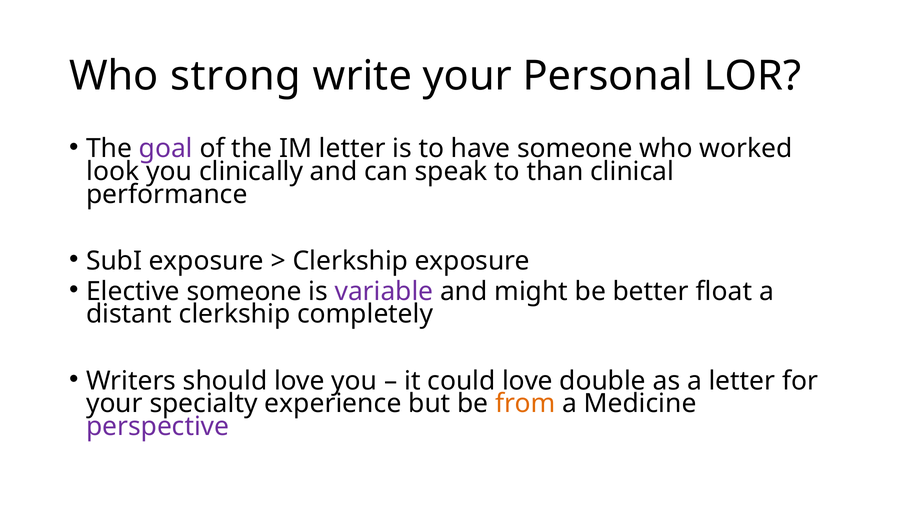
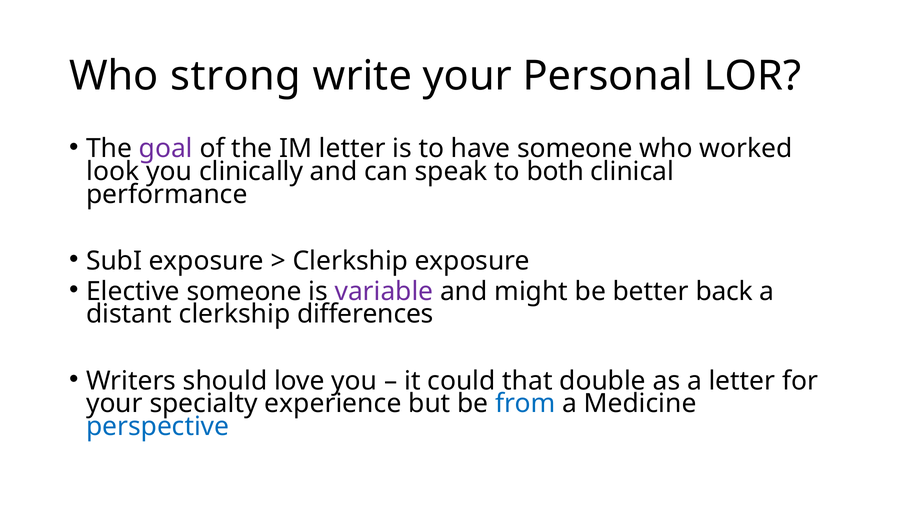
than: than -> both (555, 172)
float: float -> back (724, 291)
completely: completely -> differences (365, 314)
could love: love -> that (527, 381)
from colour: orange -> blue (525, 404)
perspective colour: purple -> blue (158, 427)
